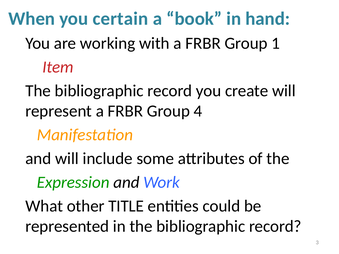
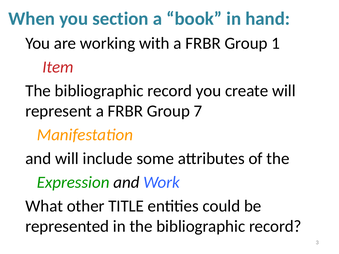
certain: certain -> section (120, 19)
4: 4 -> 7 (198, 111)
